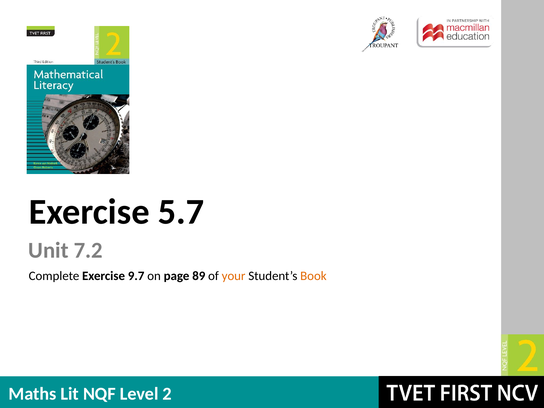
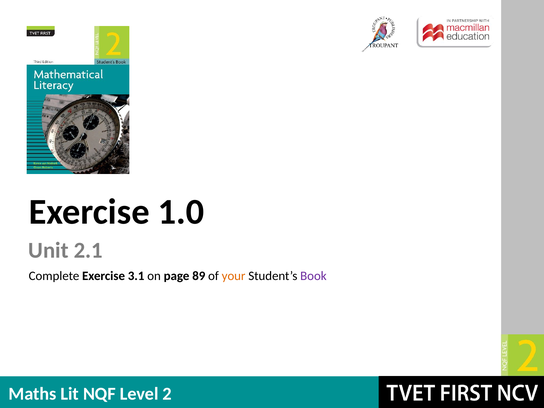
5.7: 5.7 -> 1.0 (181, 212)
7.2: 7.2 -> 2.1 (88, 250)
9.7: 9.7 -> 3.1 (136, 276)
Book colour: orange -> purple (313, 276)
